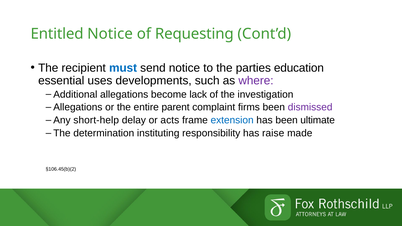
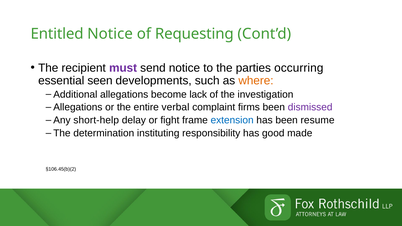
must colour: blue -> purple (123, 68)
education: education -> occurring (299, 68)
uses: uses -> seen (100, 81)
where colour: purple -> orange (256, 81)
parent: parent -> verbal (175, 107)
acts: acts -> fight (170, 120)
ultimate: ultimate -> resume (318, 120)
raise: raise -> good (273, 133)
